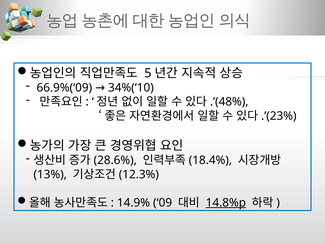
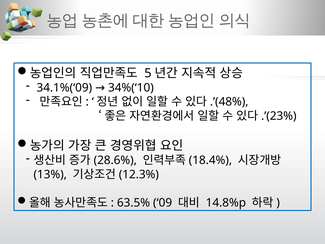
66.9%(‘09: 66.9%(‘09 -> 34.1%(‘09 (64, 88)
14.9%: 14.9% -> 63.5% (133, 202)
14.8%p underline: present -> none (226, 202)
